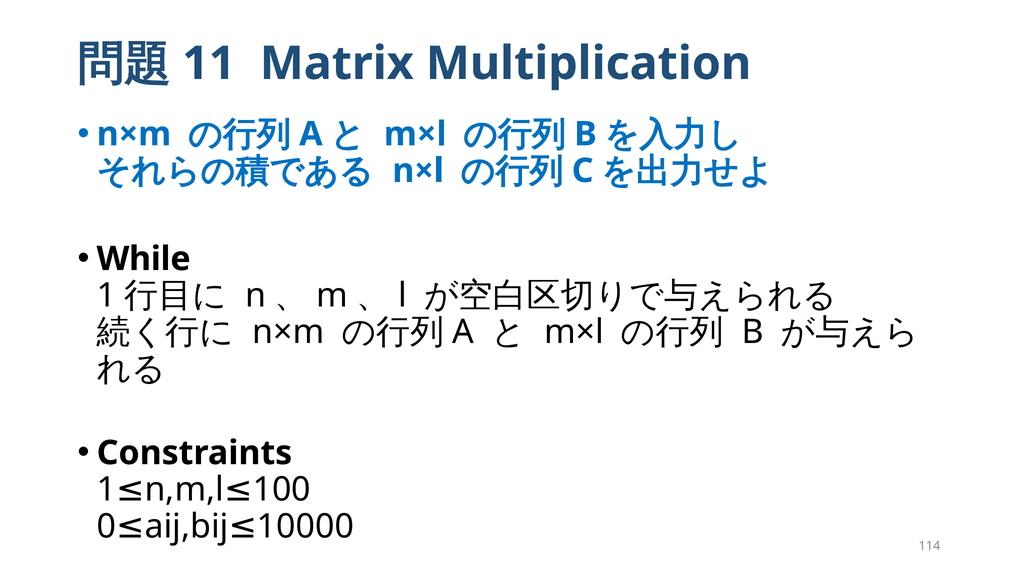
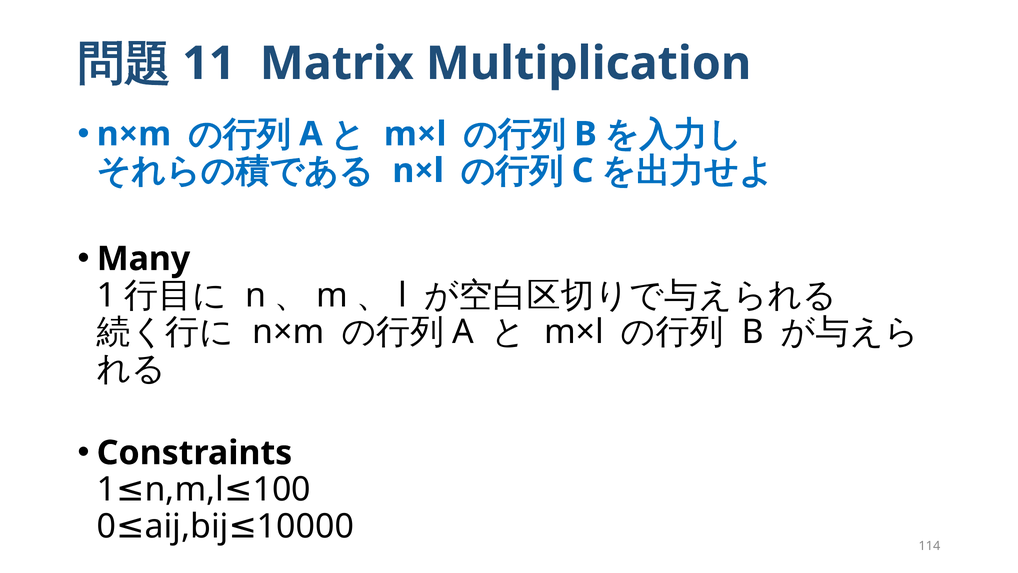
While: While -> Many (143, 259)
